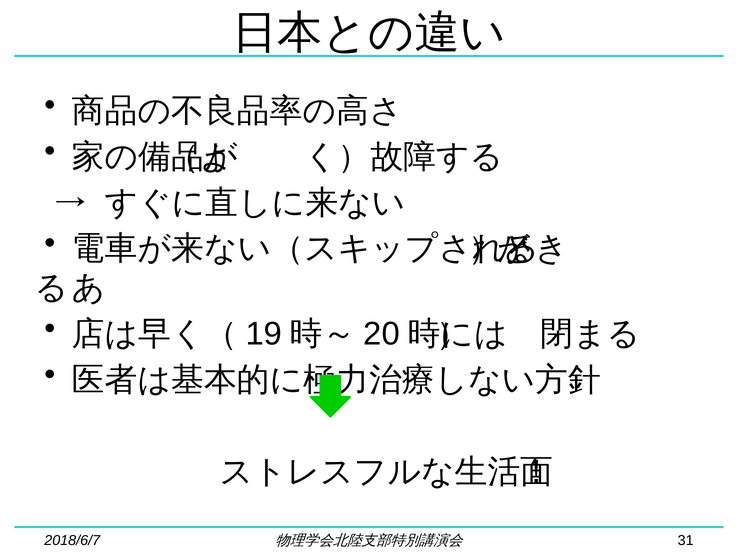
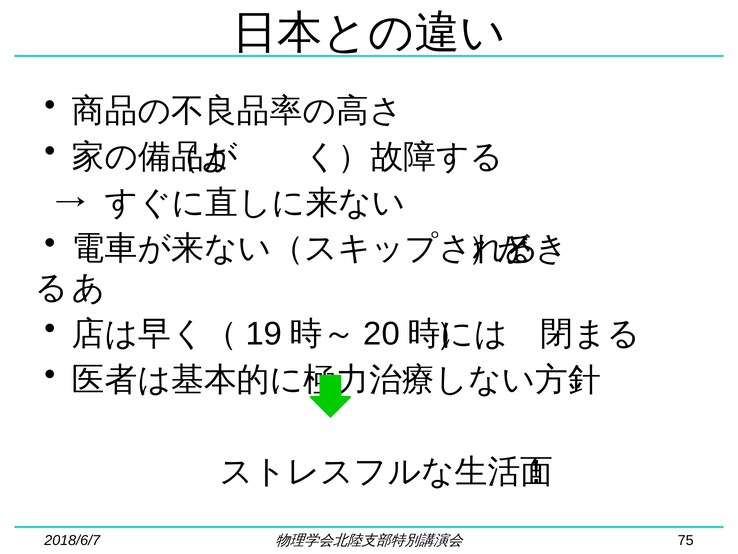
31: 31 -> 75 (686, 540)
